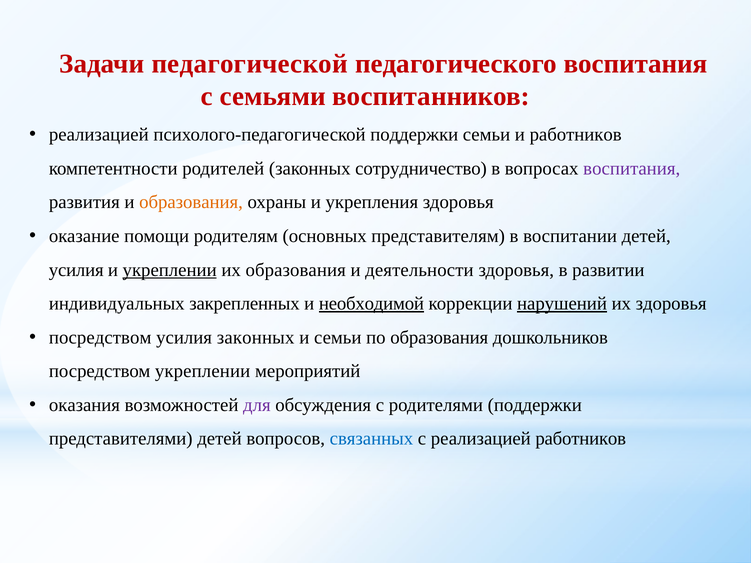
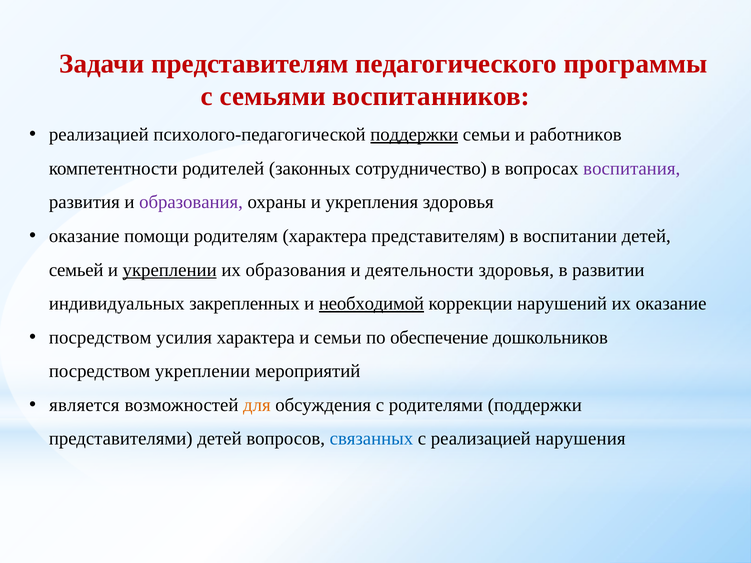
Задачи педагогической: педагогической -> представителям (250, 64)
педагогического воспитания: воспитания -> программы (636, 64)
поддержки underline: none -> present (414, 135)
образования colour: orange -> purple (191, 202)
родителям основных: основных -> характера (325, 236)
усилия: усилия -> семьей (76, 270)
нарушений underline: present -> none (562, 304)
их здоровья: здоровья -> оказание (671, 304)
усилия законных: законных -> характера (256, 338)
по образования: образования -> обеспечение (439, 338)
оказания: оказания -> является (84, 405)
для colour: purple -> orange (257, 405)
реализацией работников: работников -> нарушения (581, 439)
